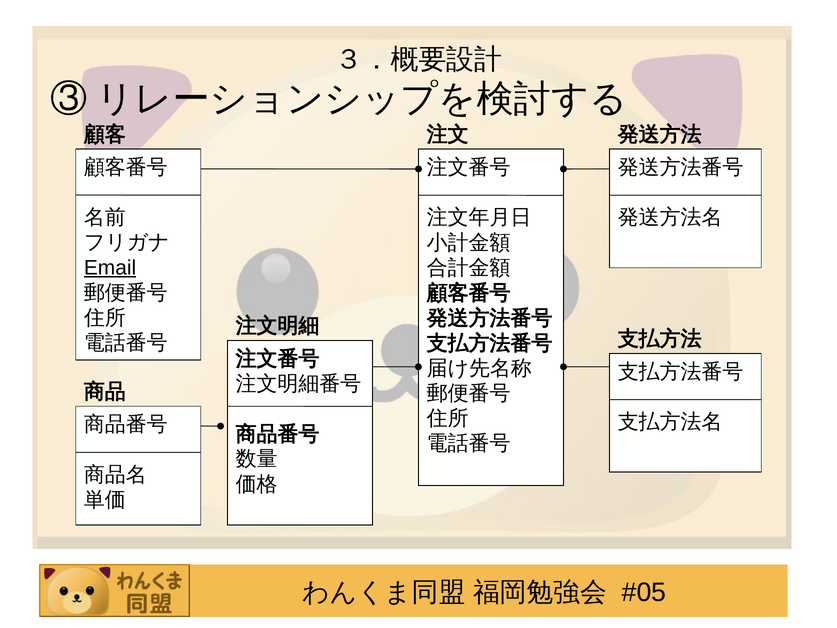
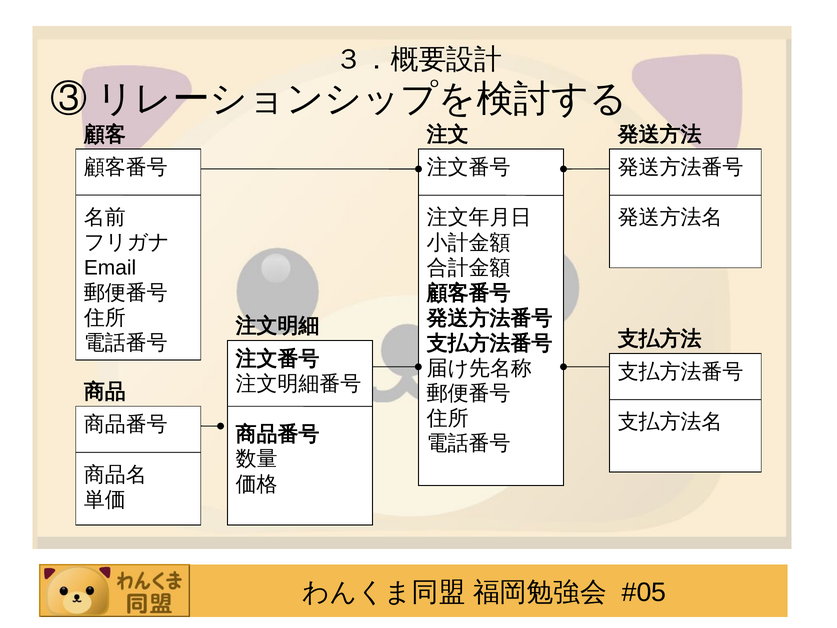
Email underline: present -> none (110, 268)
